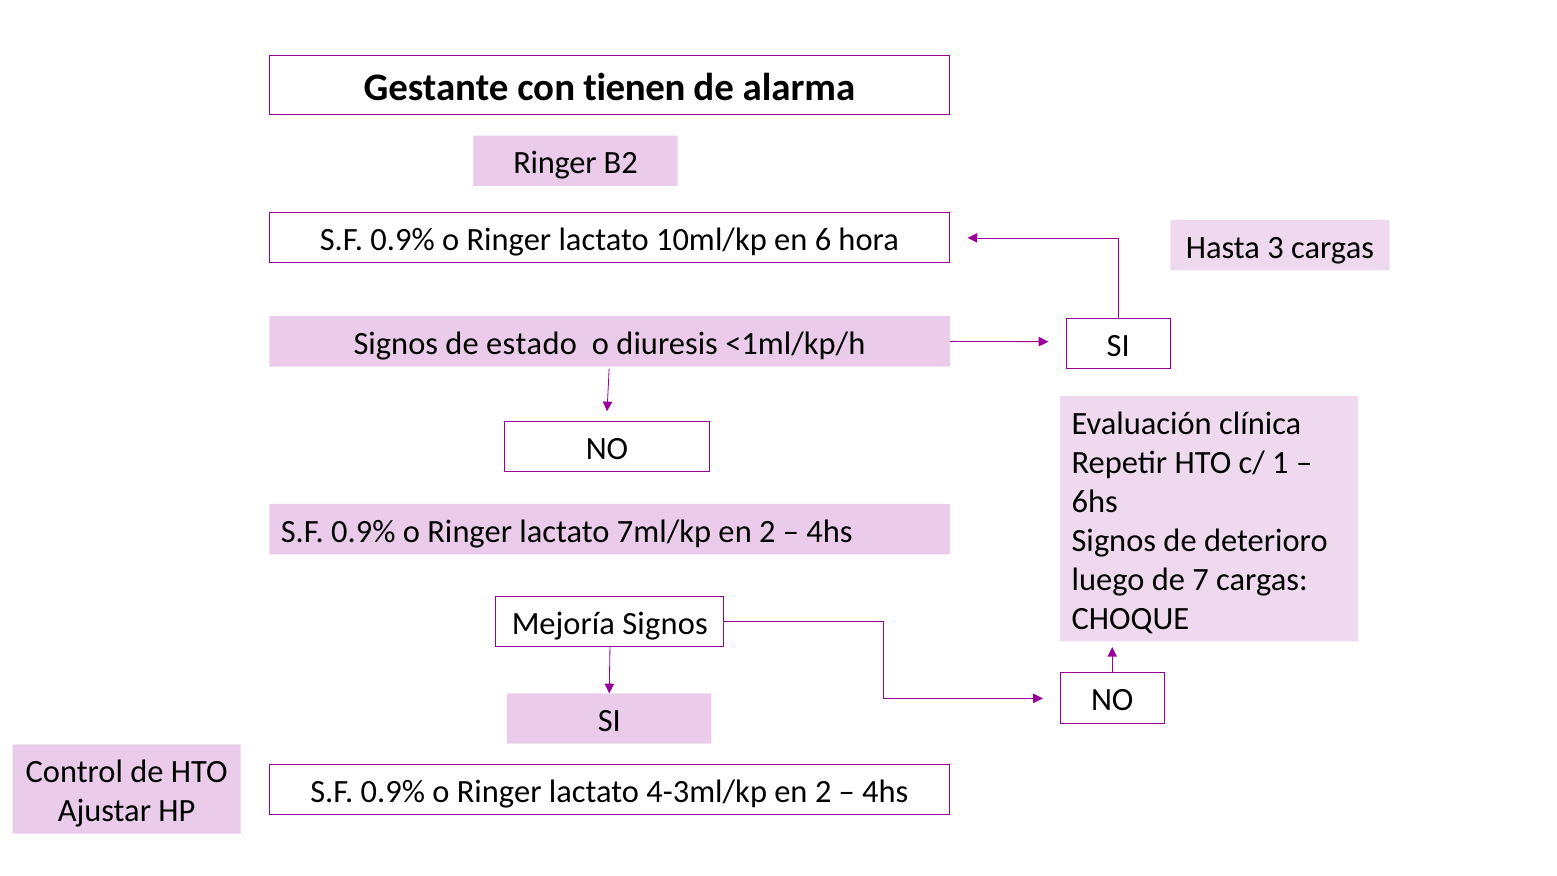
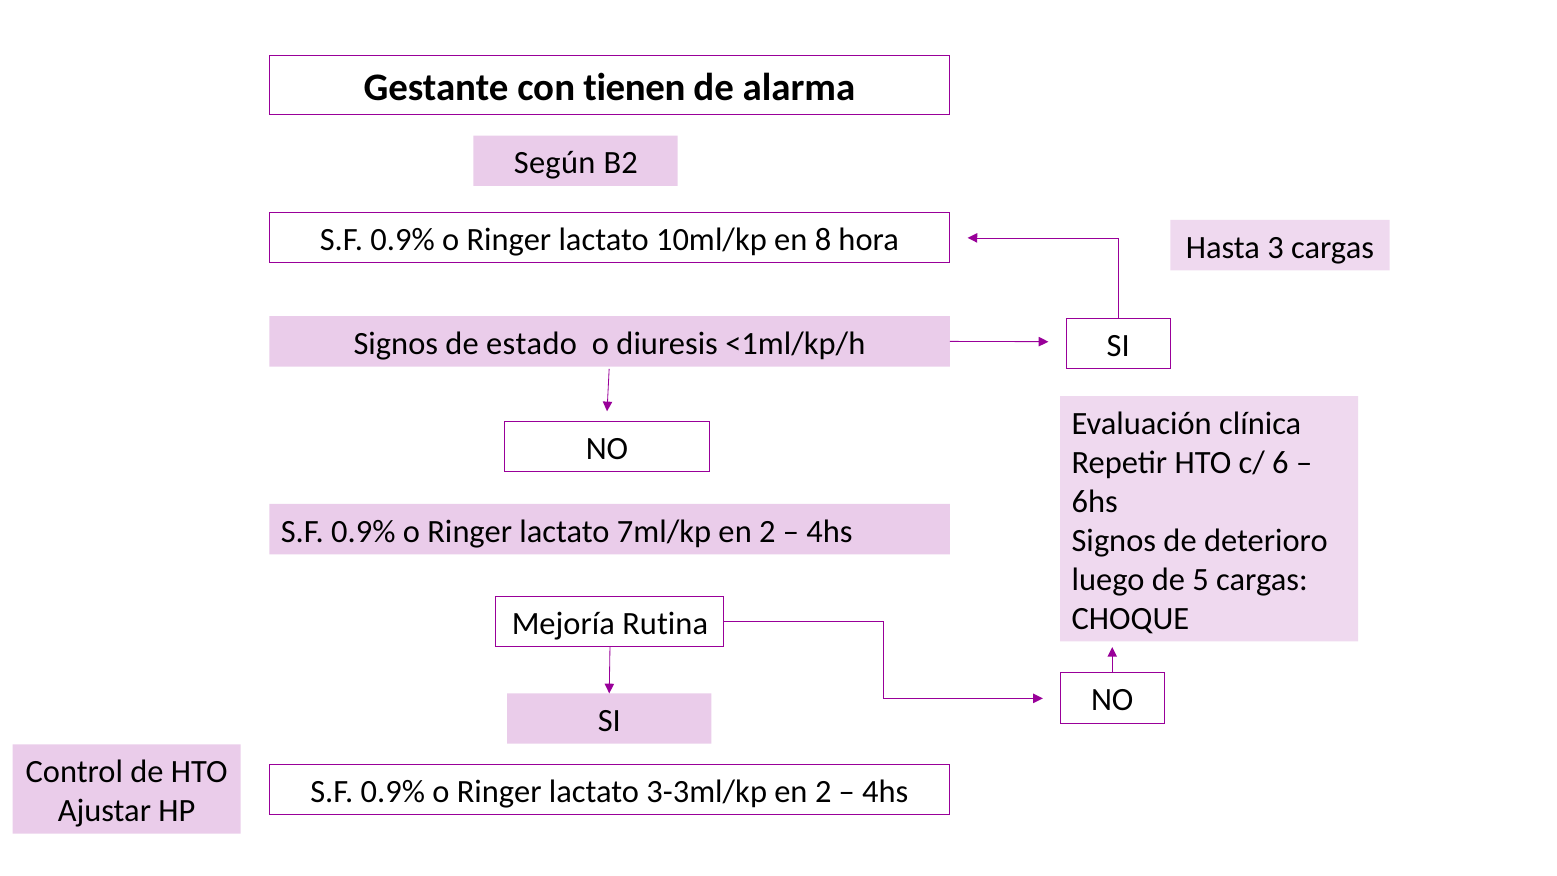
Ringer: Ringer -> Según (555, 163)
6: 6 -> 8 (823, 240)
1: 1 -> 6 (1280, 462)
7: 7 -> 5 (1201, 579)
Mejoría Signos: Signos -> Rutina (665, 623)
4-3ml/kp: 4-3ml/kp -> 3-3ml/kp (707, 792)
